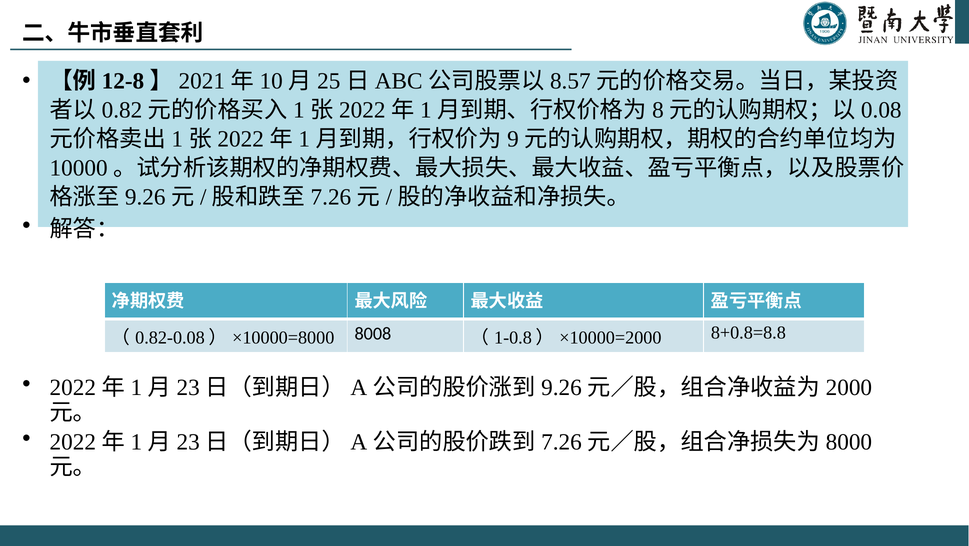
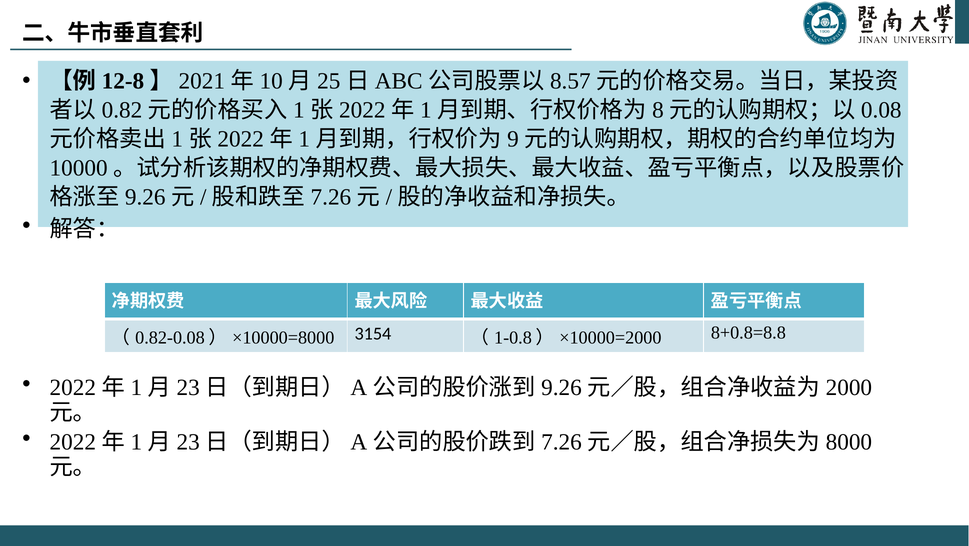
8008: 8008 -> 3154 (373, 333)
